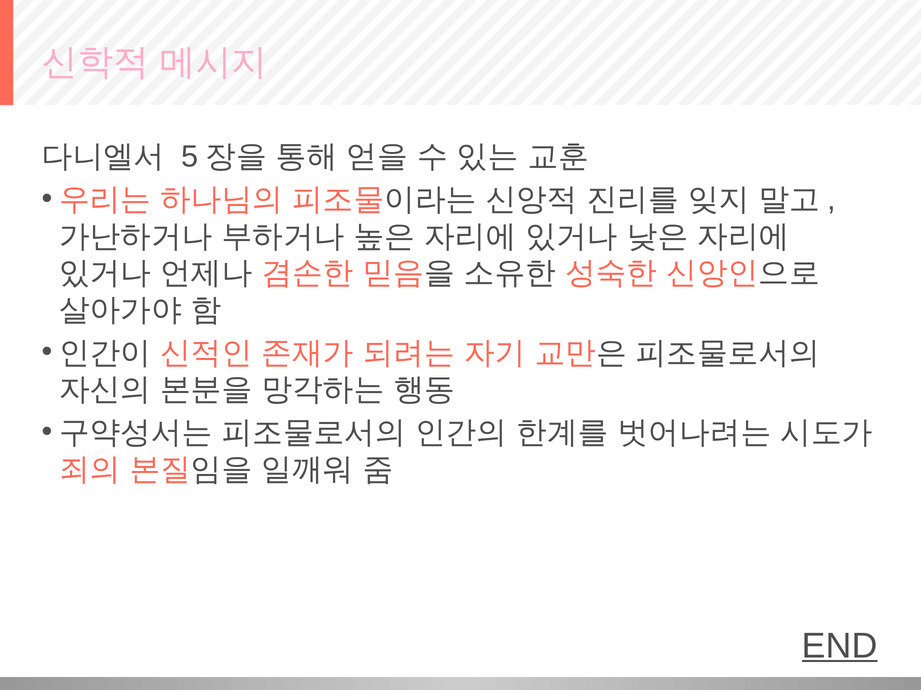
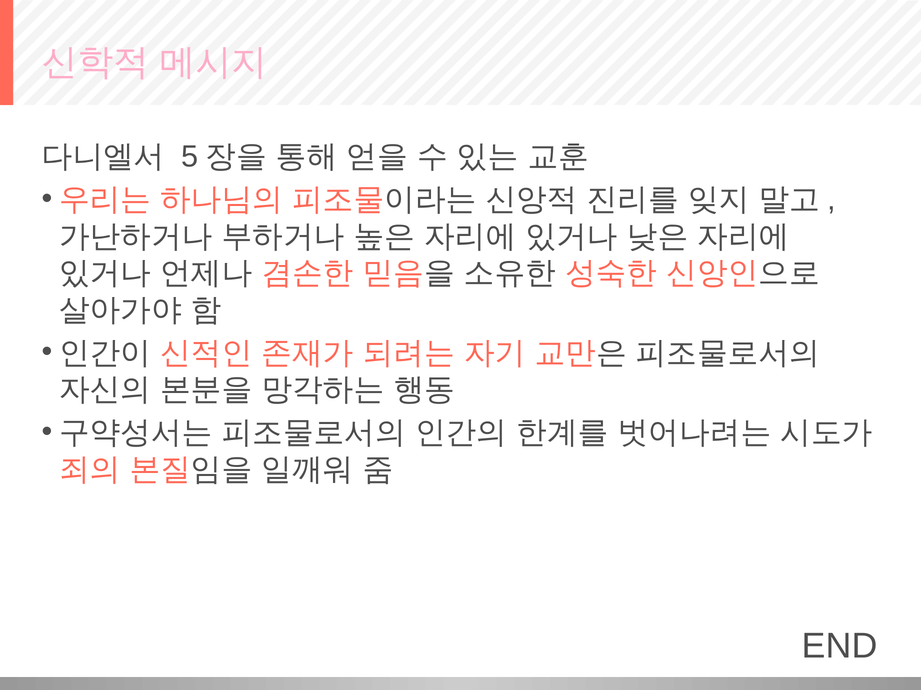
END underline: present -> none (840, 646)
